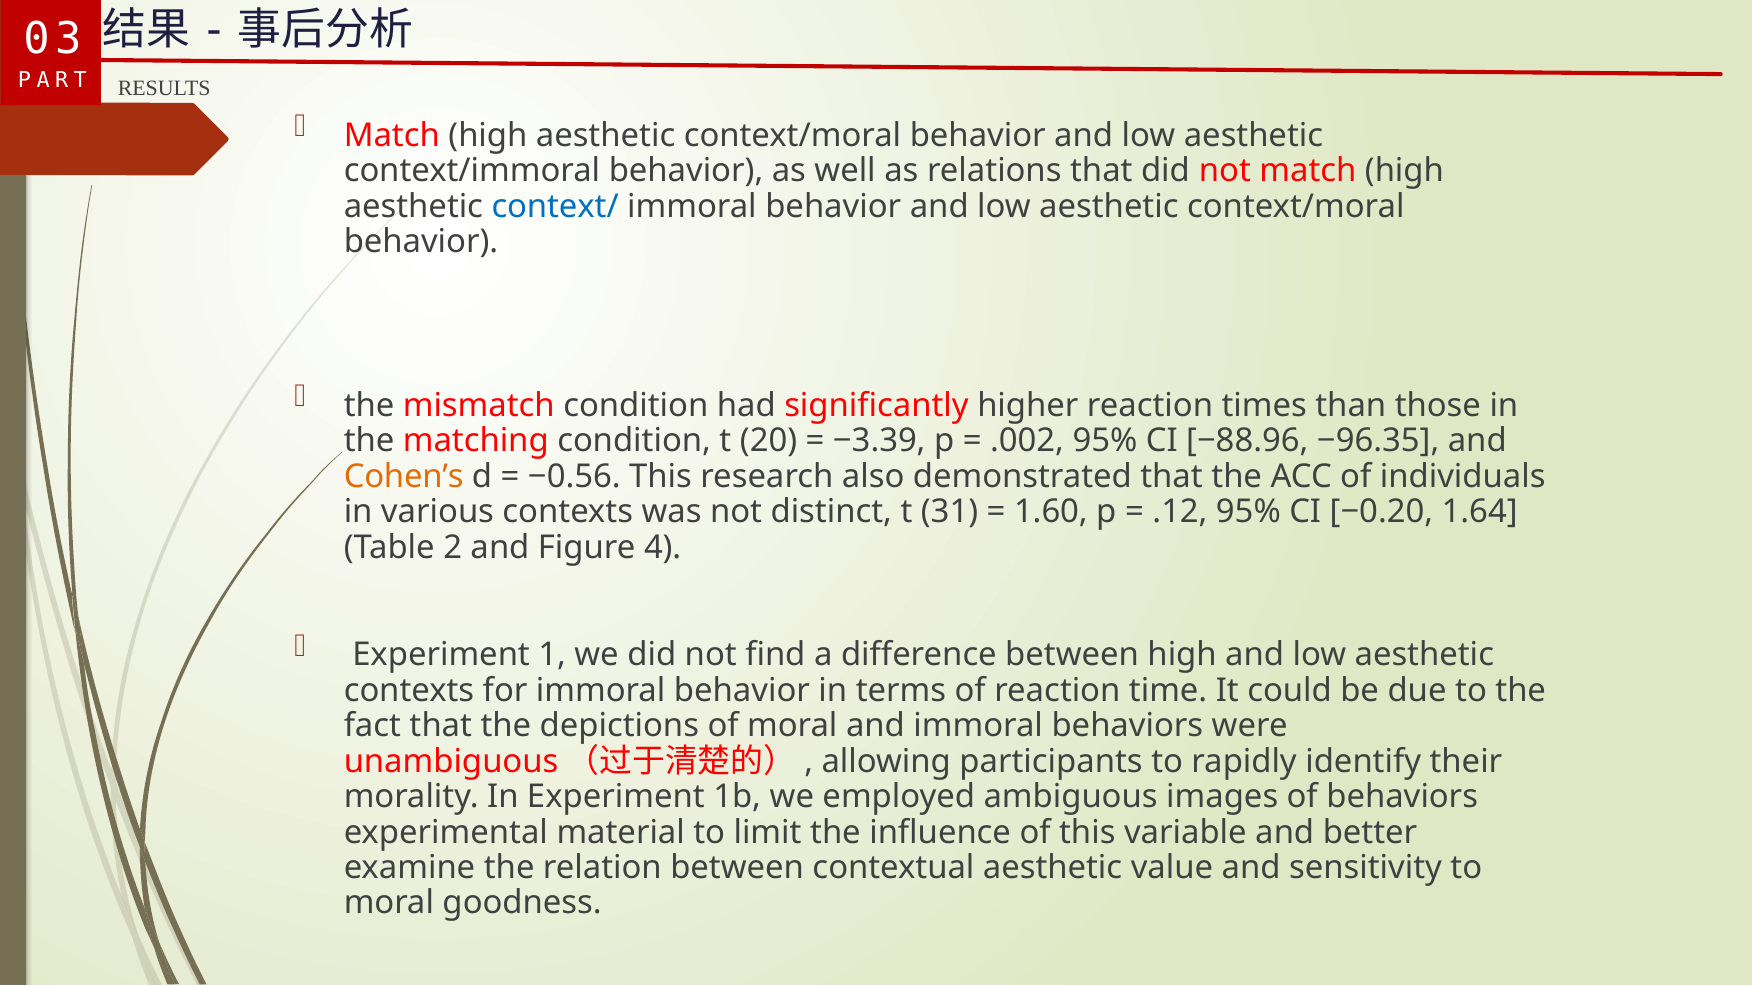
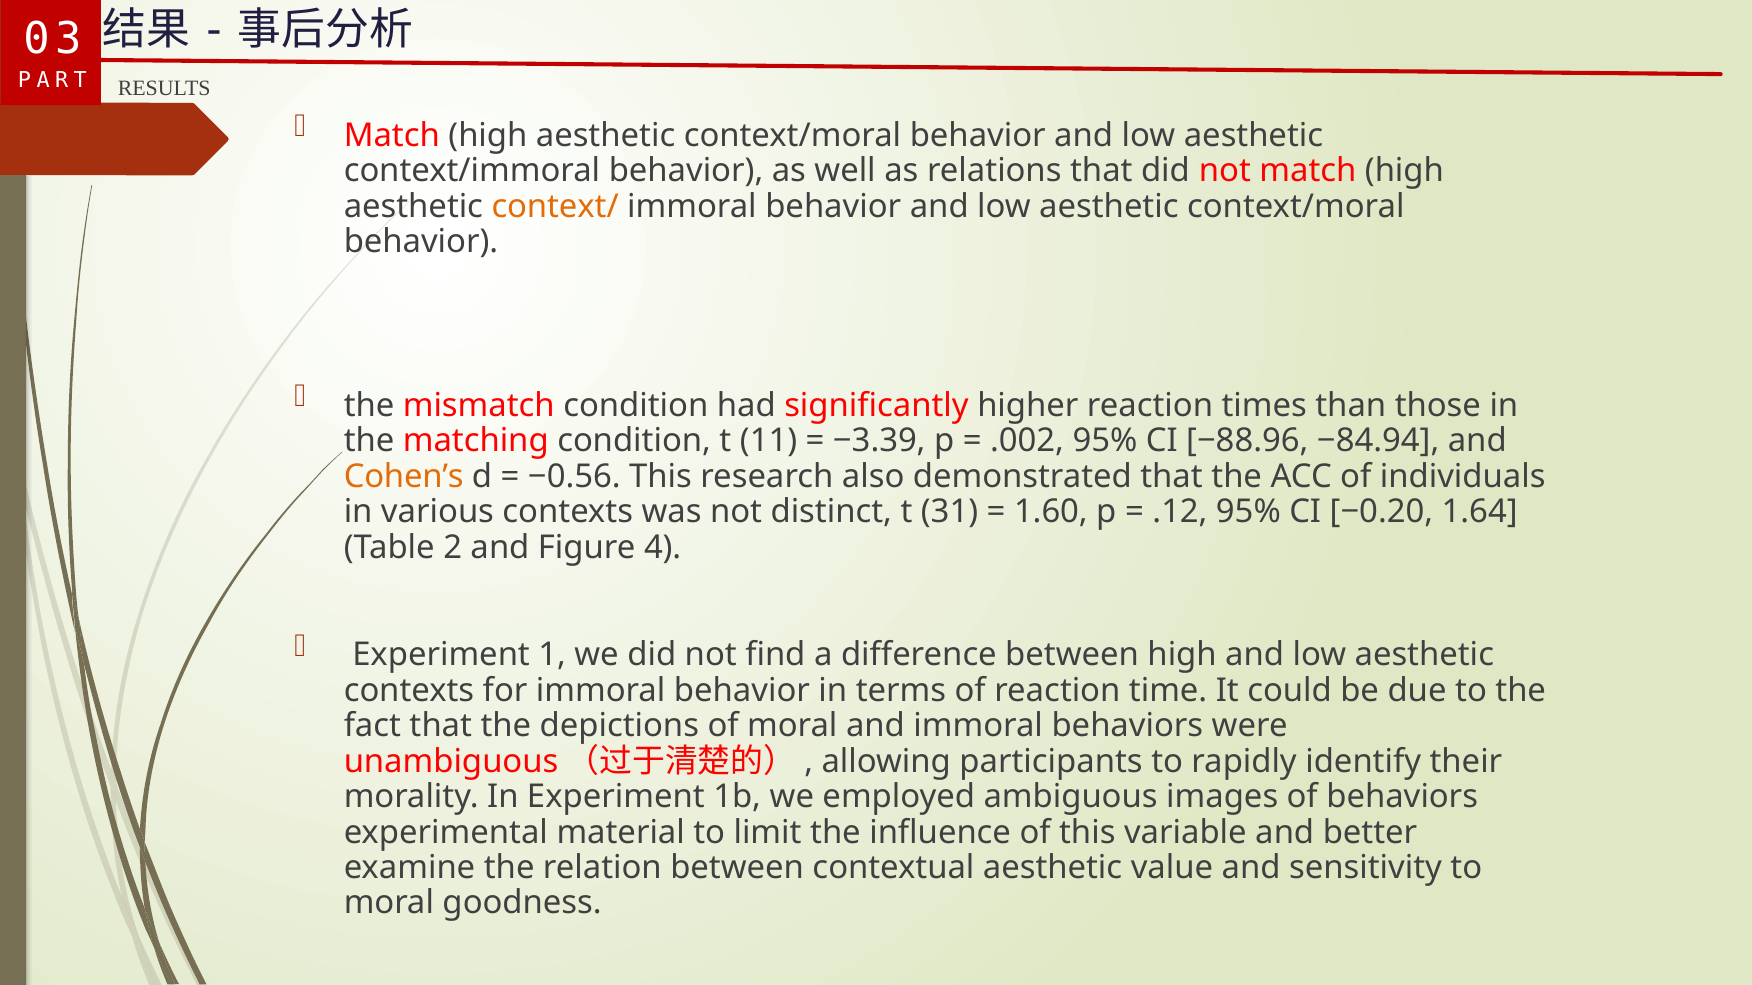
context/ colour: blue -> orange (555, 206)
20: 20 -> 11 (769, 441)
−96.35: −96.35 -> −84.94 (1378, 441)
